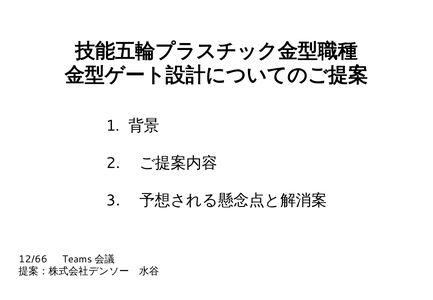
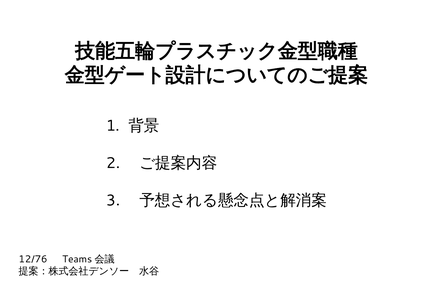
12/66: 12/66 -> 12/76 (33, 259)
